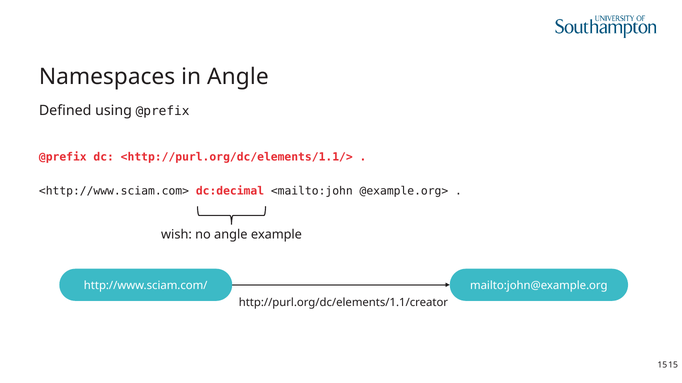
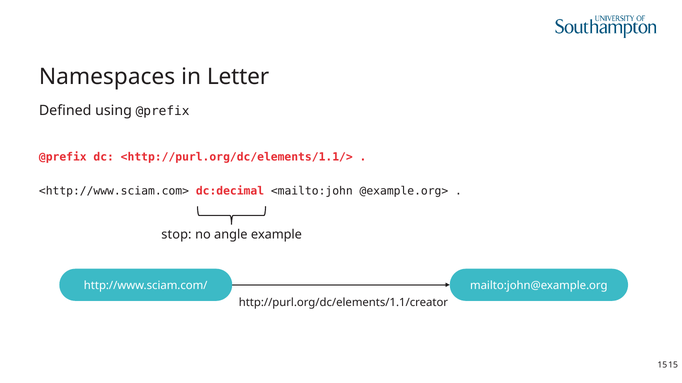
in Angle: Angle -> Letter (238, 77)
wish: wish -> stop (176, 235)
